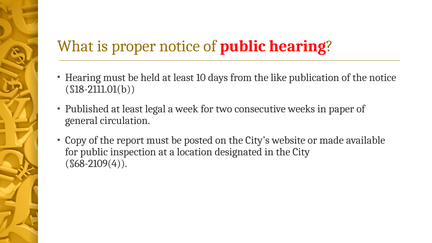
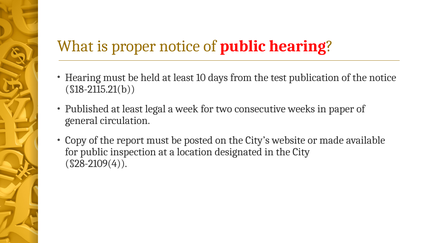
like: like -> test (279, 78)
§18-2111.01(b: §18-2111.01(b -> §18-2115.21(b (100, 89)
§68-2109(4: §68-2109(4 -> §28-2109(4 (96, 164)
